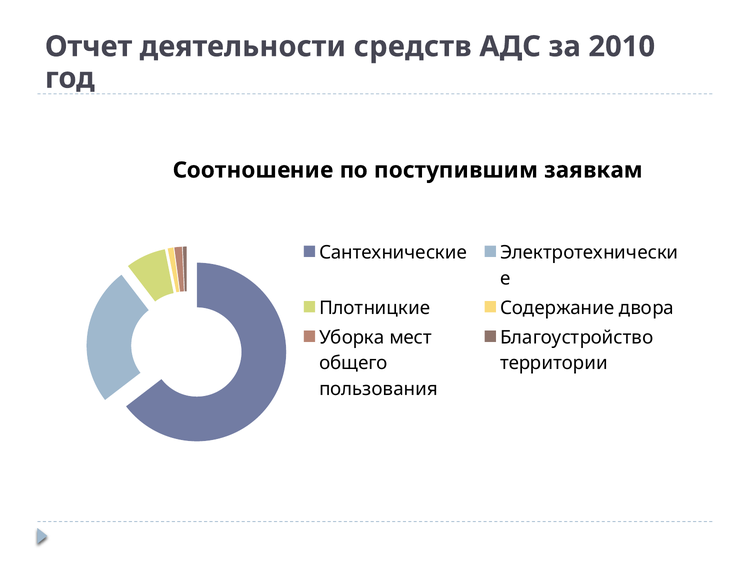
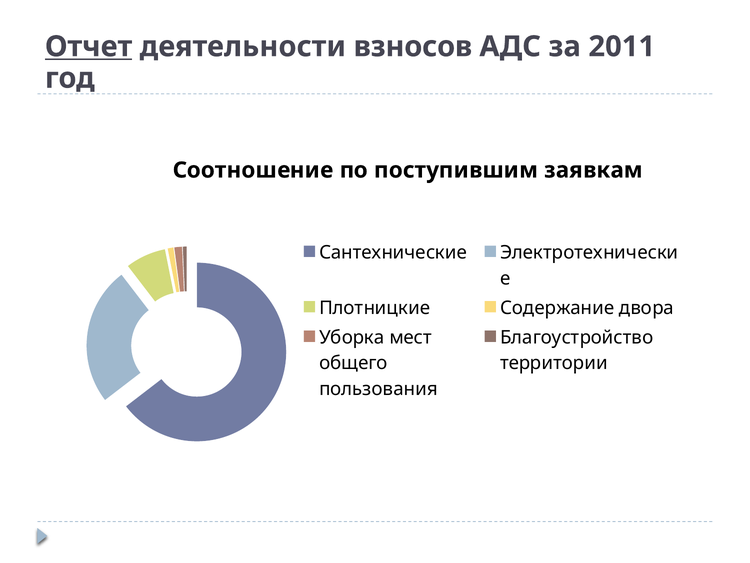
Отчет underline: none -> present (89, 47)
средств: средств -> взносов (413, 47)
2010: 2010 -> 2011 (622, 47)
